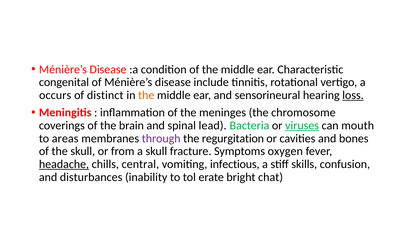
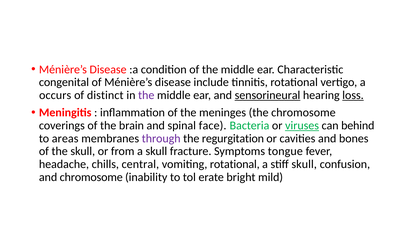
the colour: orange -> purple (146, 95)
sensorineural underline: none -> present (267, 95)
lead: lead -> face (213, 125)
mouth: mouth -> behind (358, 125)
oxygen: oxygen -> tongue (285, 151)
headache underline: present -> none (64, 164)
vomiting infectious: infectious -> rotational (235, 164)
stiff skills: skills -> skull (304, 164)
and disturbances: disturbances -> chromosome (91, 177)
chat: chat -> mild (271, 177)
